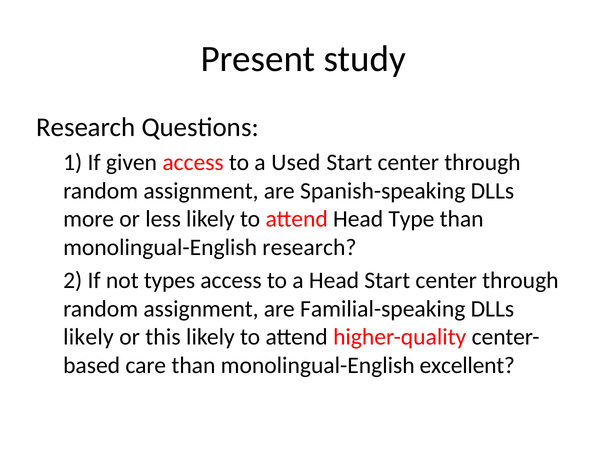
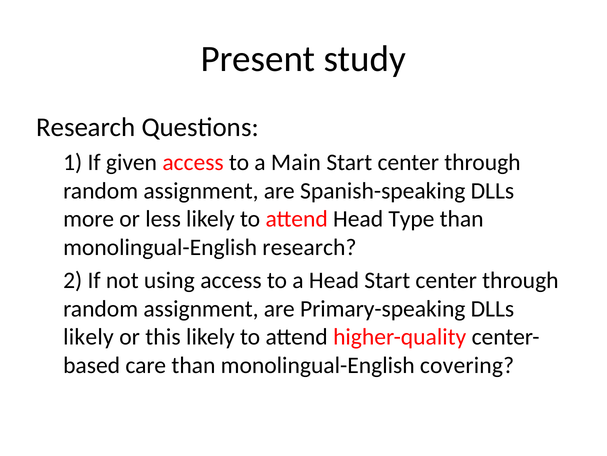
Used: Used -> Main (296, 162)
types: types -> using (169, 280)
Familial-speaking: Familial-speaking -> Primary-speaking (383, 308)
excellent: excellent -> covering (467, 365)
